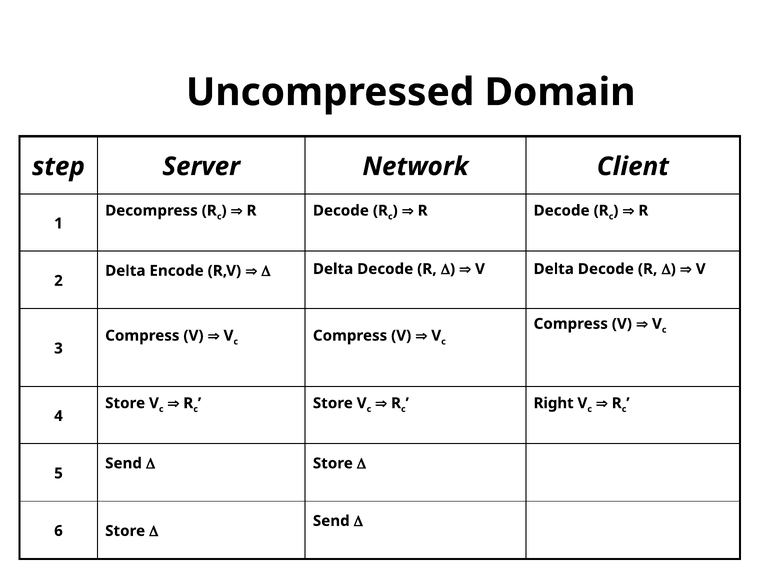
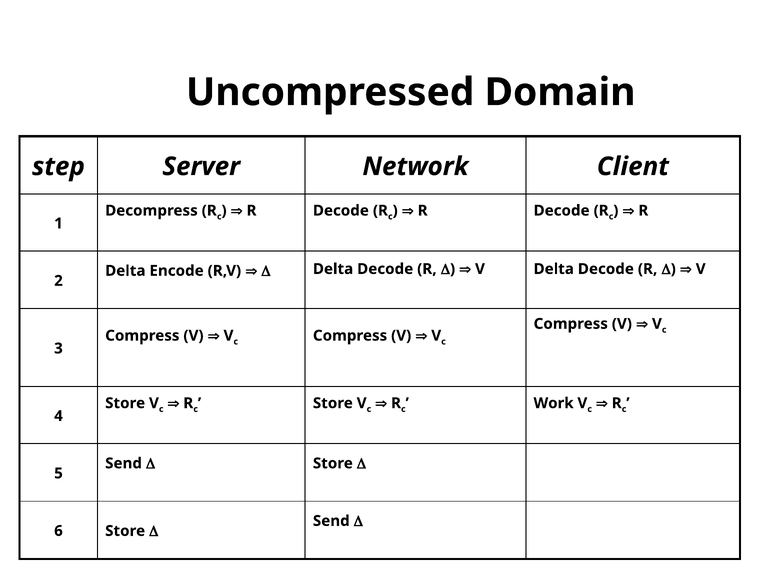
Right: Right -> Work (554, 403)
